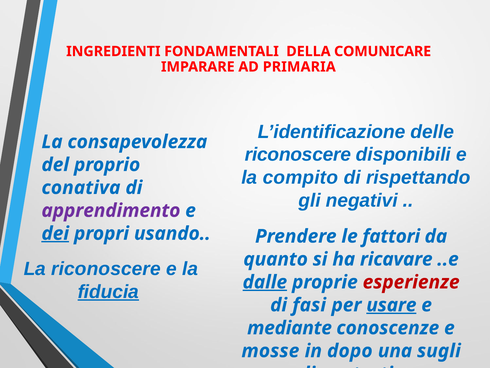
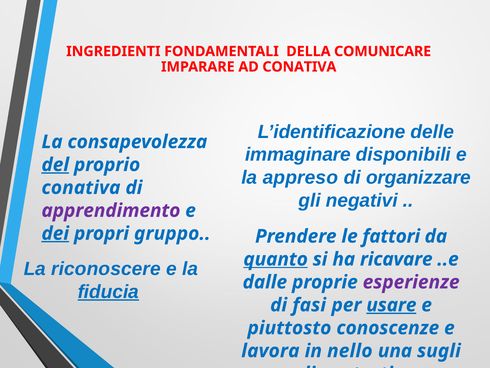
AD PRIMARIA: PRIMARIA -> CONATIVA (299, 67)
riconoscere: riconoscere -> immaginare (298, 154)
del underline: none -> present (55, 165)
compito: compito -> appreso (300, 177)
rispettando: rispettando -> organizzare (418, 177)
usando: usando -> gruppo (172, 233)
quanto underline: none -> present (276, 259)
dalle underline: present -> none (265, 282)
esperienze colour: red -> purple (411, 282)
mediante: mediante -> piuttosto (289, 328)
mosse: mosse -> lavora (270, 350)
dopo: dopo -> nello (350, 350)
